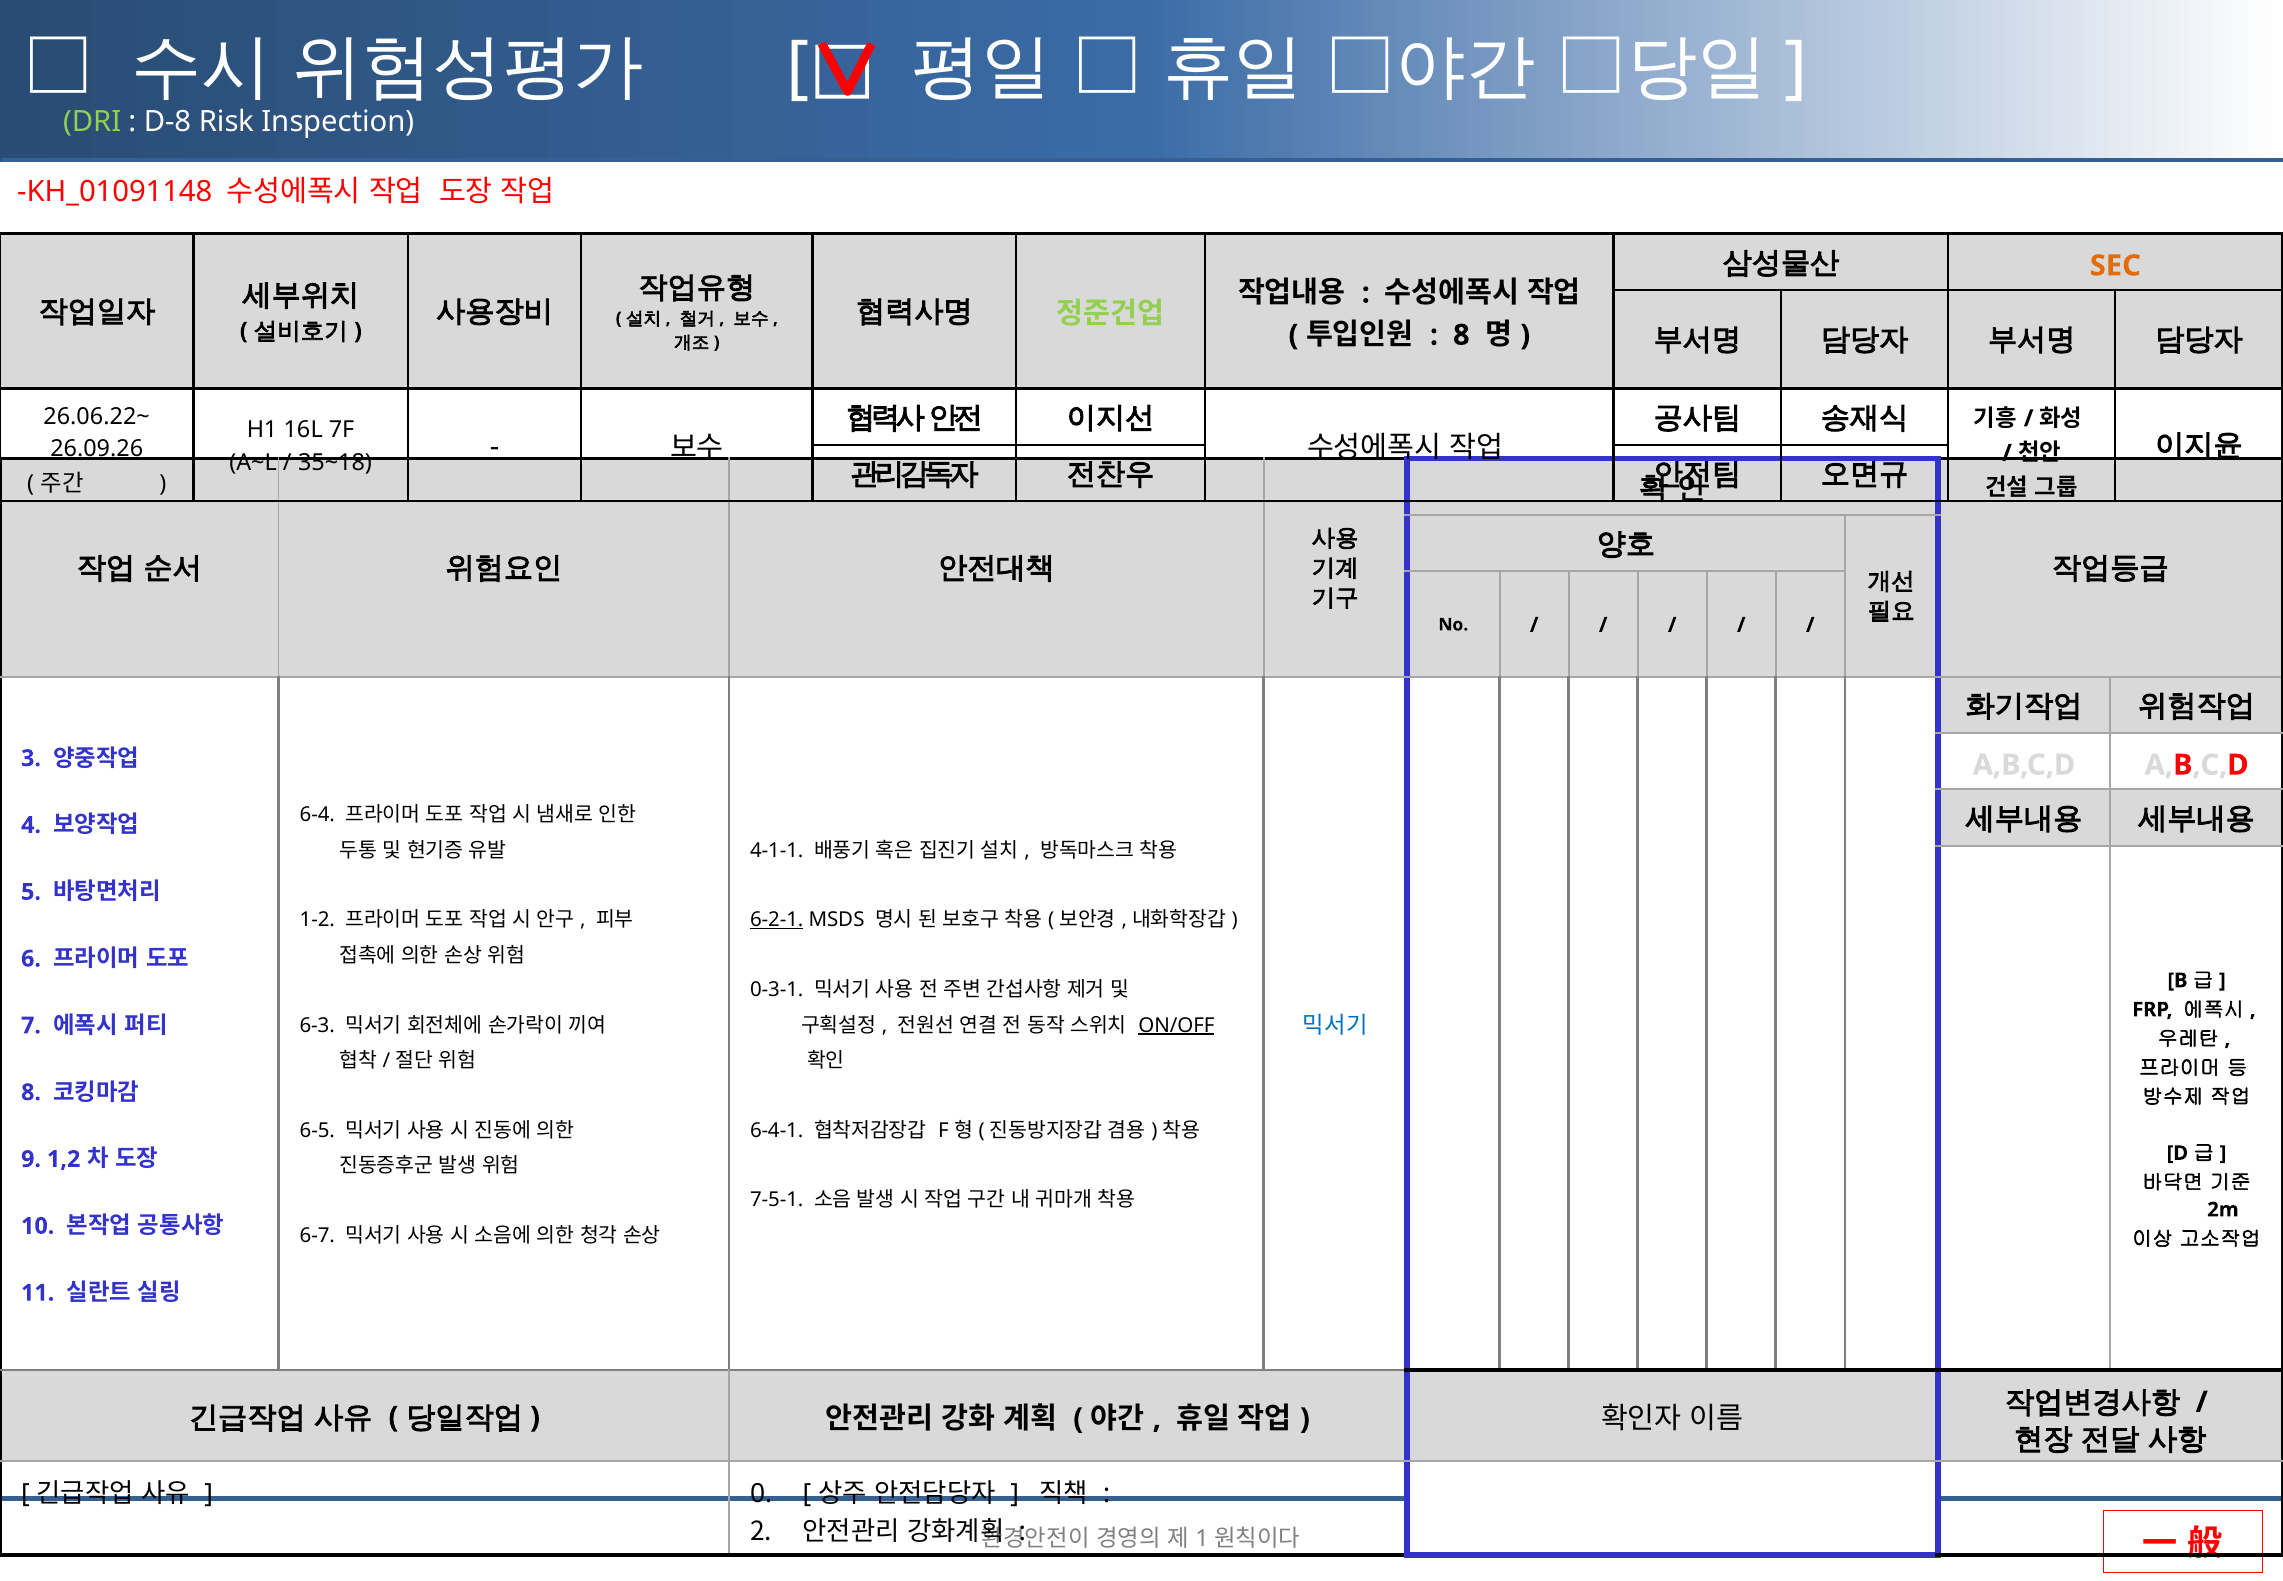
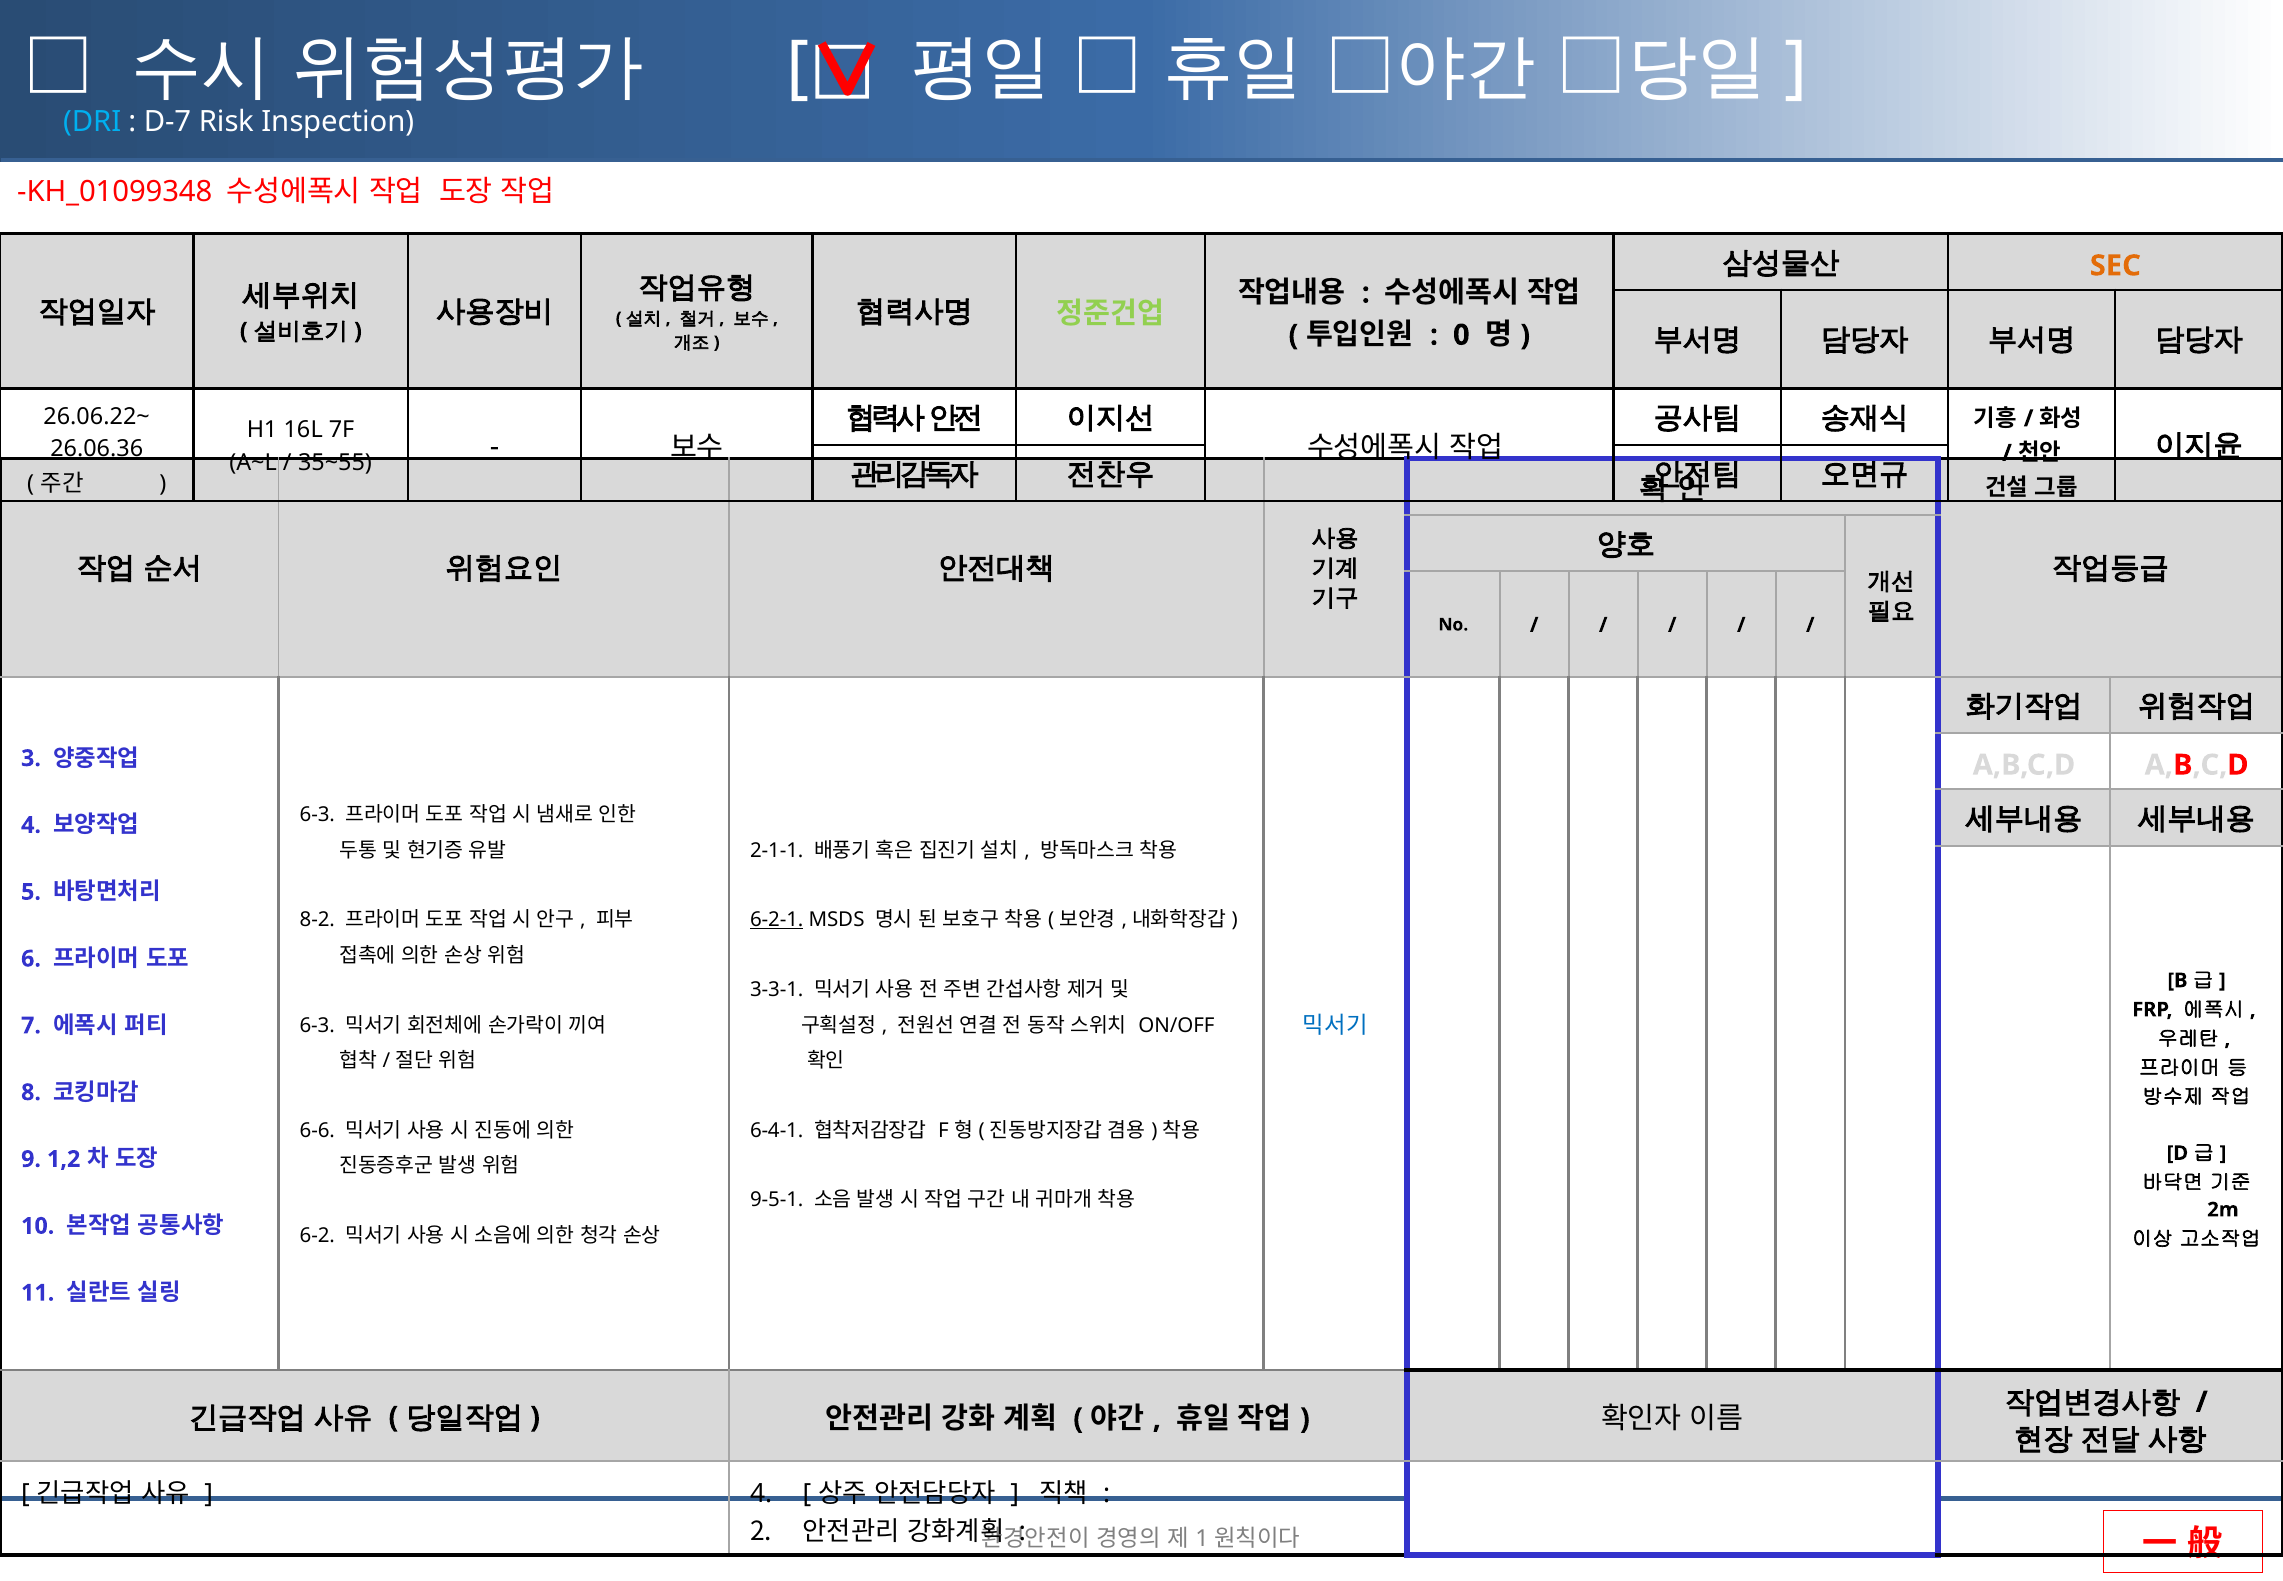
DRI colour: light green -> light blue (92, 121)
D-8: D-8 -> D-7 (168, 121)
KH_01091148: KH_01091148 -> KH_01099348 (115, 192)
8: 8 -> 0 (1461, 335)
26.09.26: 26.09.26 -> 26.06.36 (97, 449)
35~18: 35~18 -> 35~55 (335, 462)
6-4: 6-4 -> 6-3 (317, 815)
4-1-1: 4-1-1 -> 2-1-1 (777, 850)
1-2: 1-2 -> 8-2 (317, 920)
0-3-1: 0-3-1 -> 3-3-1 (777, 989)
ON/OFF underline: present -> none (1176, 1025)
6-5: 6-5 -> 6-6 (317, 1130)
7-5-1: 7-5-1 -> 9-5-1 (777, 1200)
6-7: 6-7 -> 6-2 (317, 1235)
0: 0 -> 4 (761, 1493)
